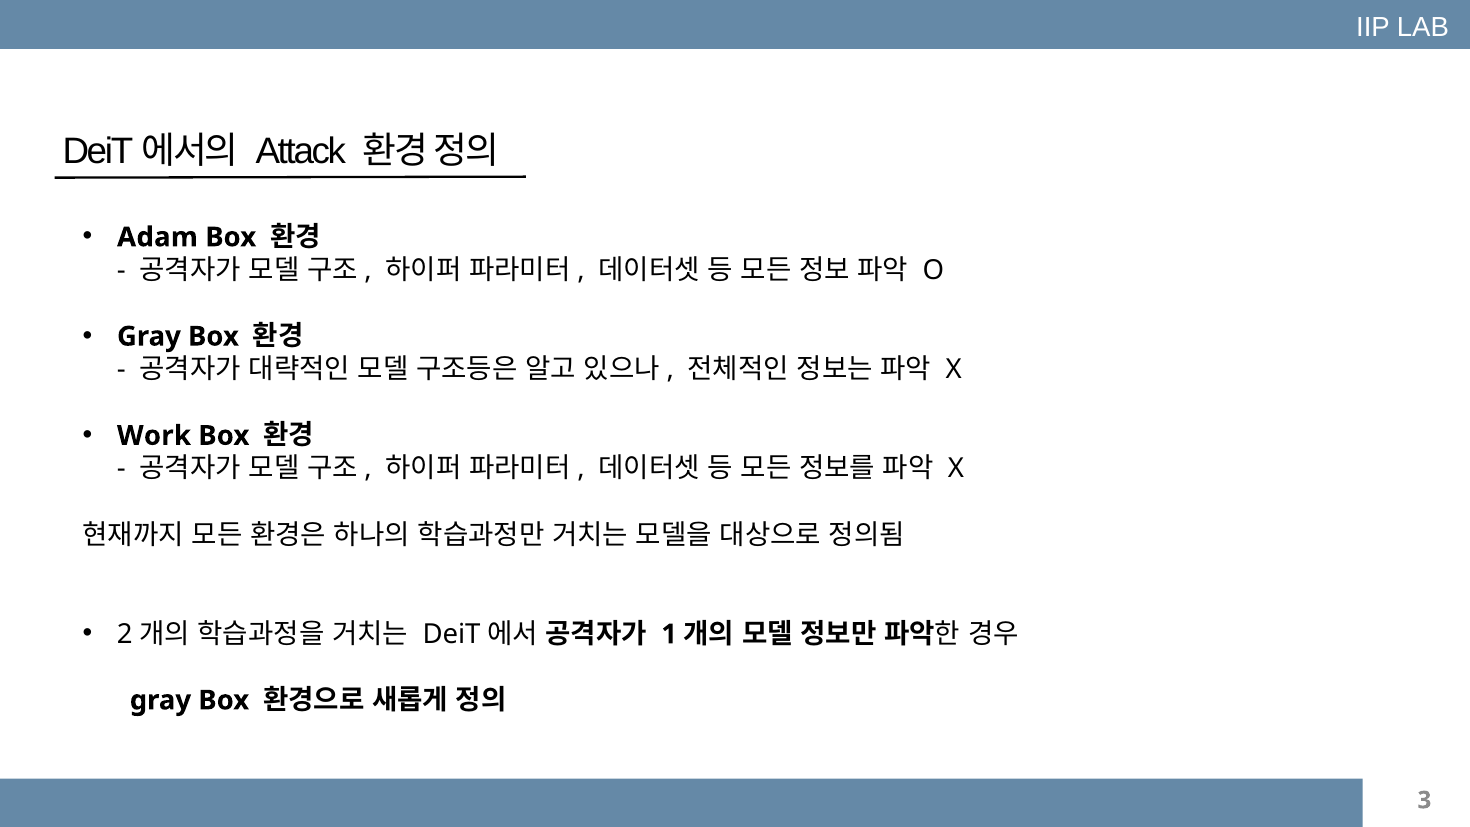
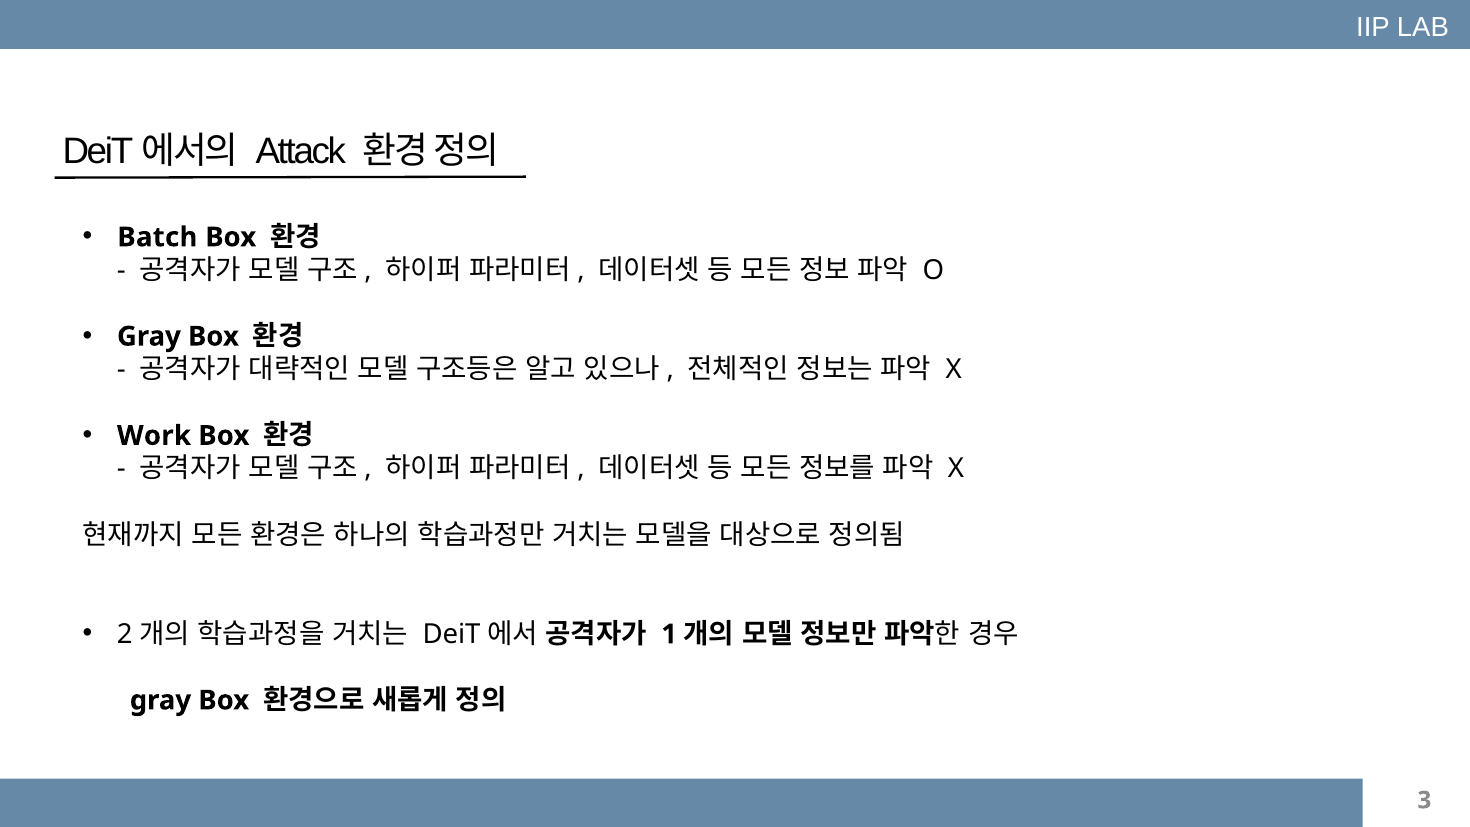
Adam: Adam -> Batch (157, 237)
